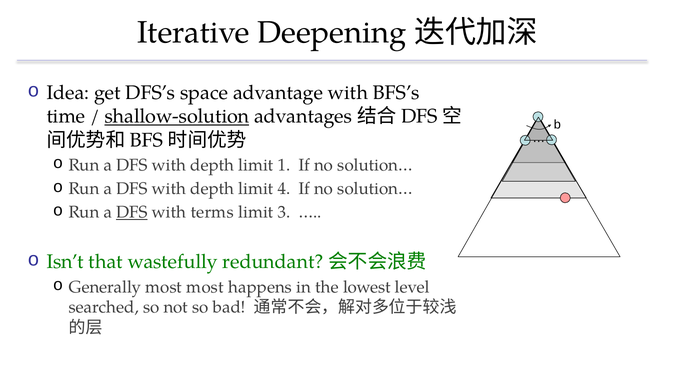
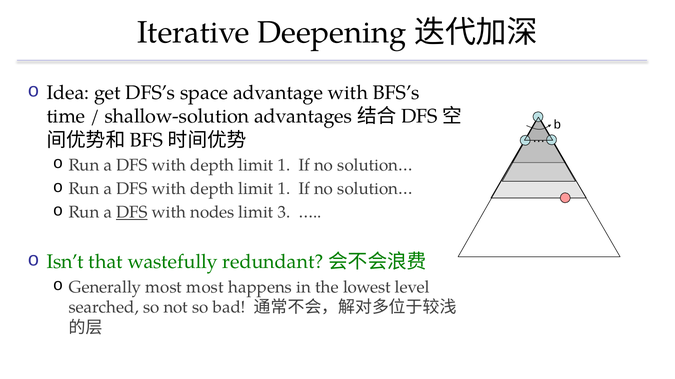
shallow-solution underline: present -> none (177, 117)
4: 4 -> 1 (284, 189)
terms: terms -> nodes (212, 213)
